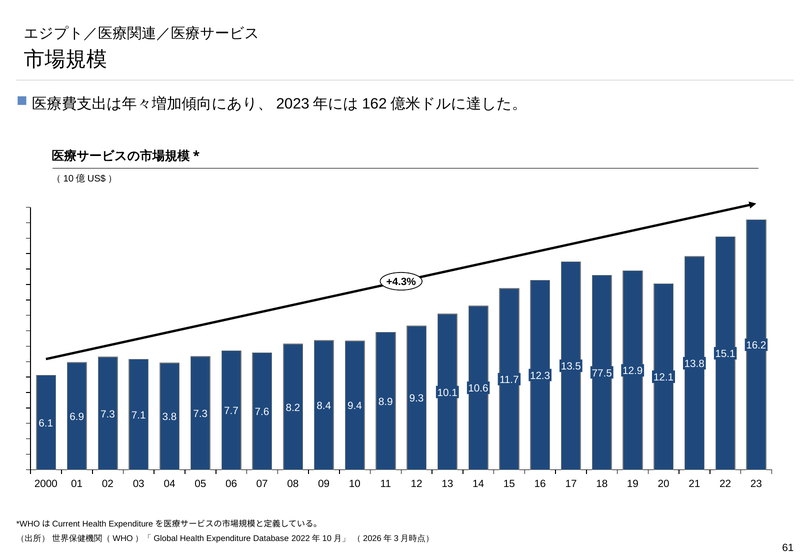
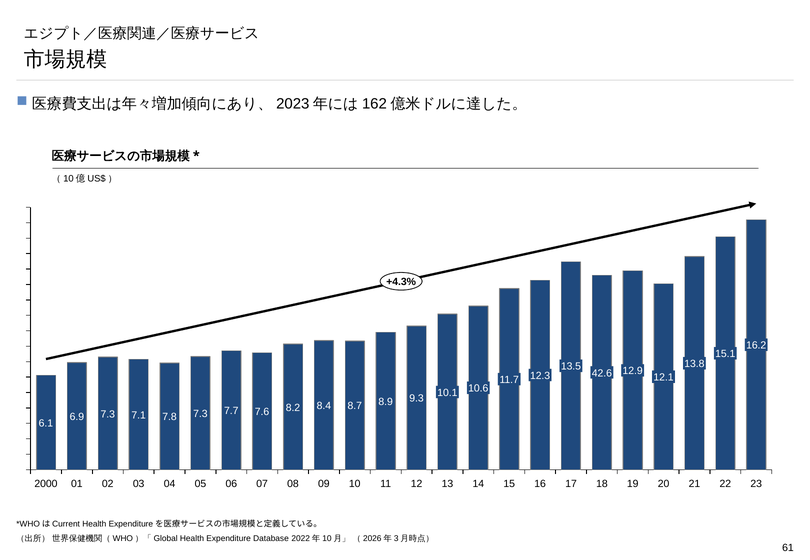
77.5: 77.5 -> 42.6 (602, 374)
9.4: 9.4 -> 8.7 (355, 407)
3.8: 3.8 -> 7.8 (170, 418)
